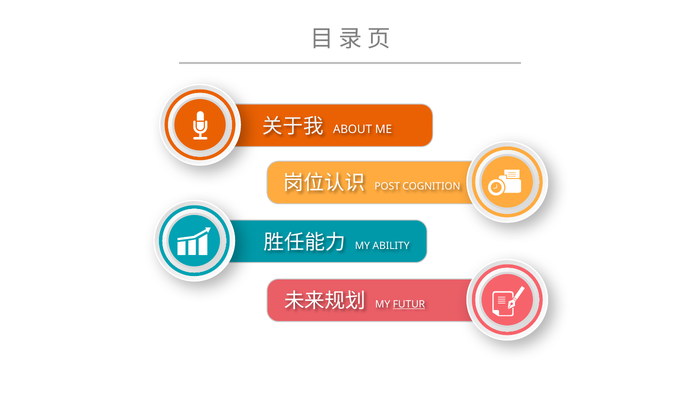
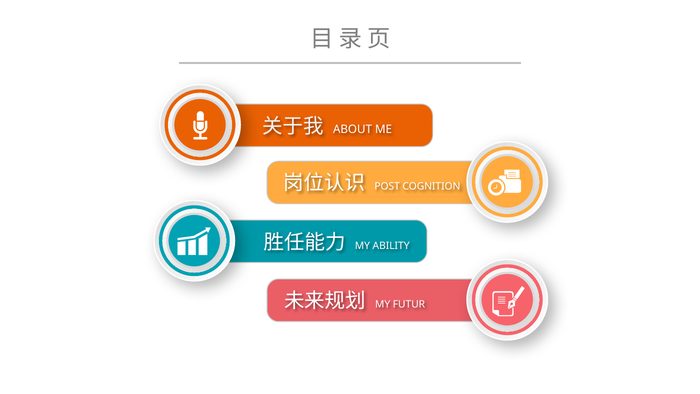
FUTUR underline: present -> none (409, 304)
